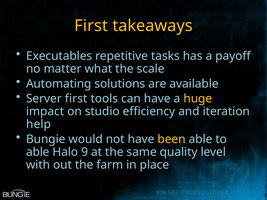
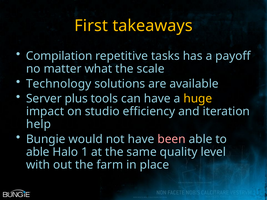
Executables: Executables -> Compilation (59, 56)
Automating: Automating -> Technology (59, 84)
Server first: first -> plus (76, 99)
been colour: yellow -> pink (172, 139)
9: 9 -> 1 (85, 152)
